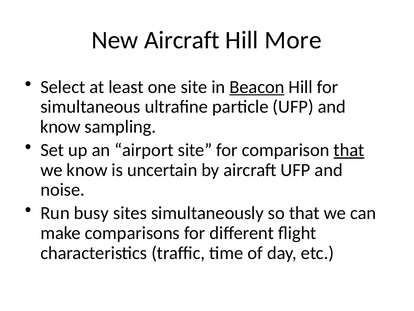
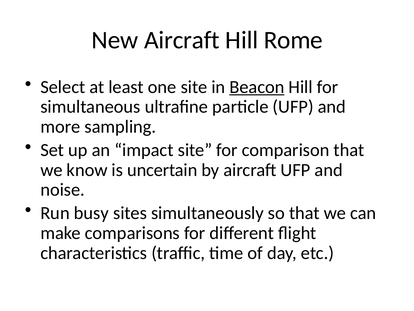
More: More -> Rome (293, 40)
know: know -> more (60, 127)
airport: airport -> impact (144, 150)
that underline: present -> none (349, 150)
